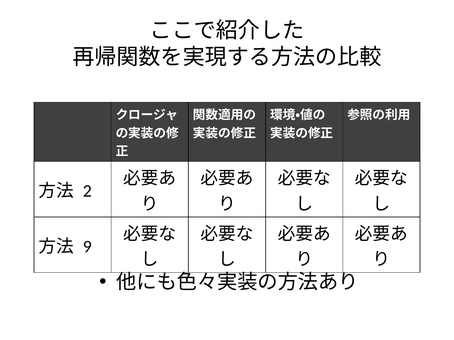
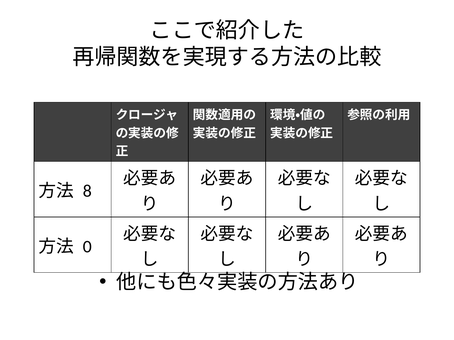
2: 2 -> 8 (87, 191)
9: 9 -> 0 (87, 247)
